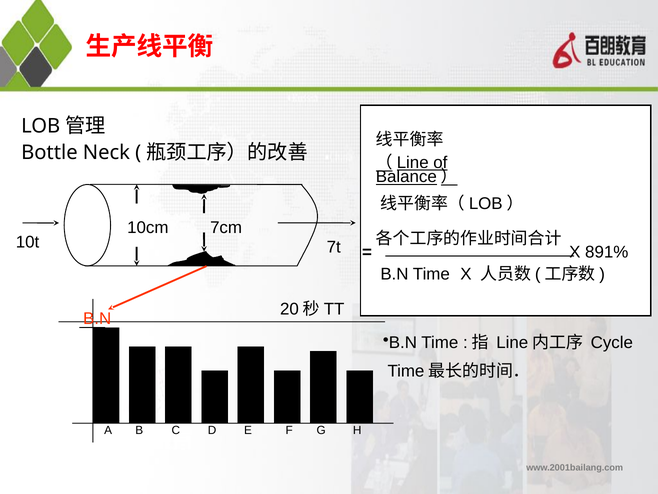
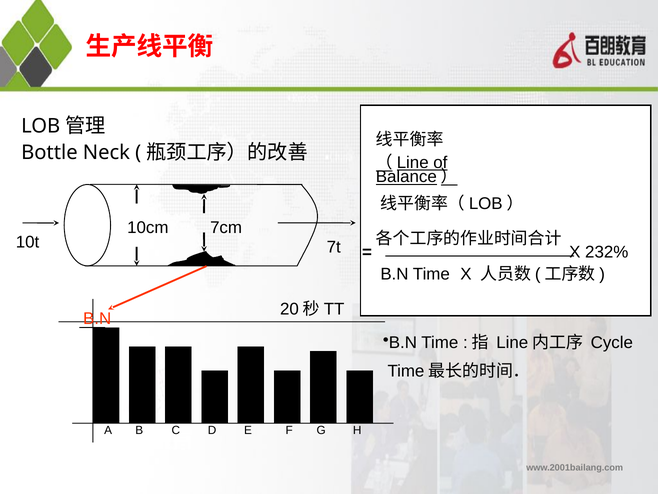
891%: 891% -> 232% (607, 252)
